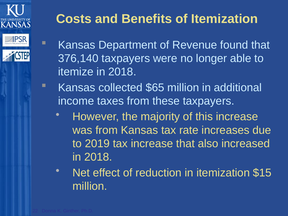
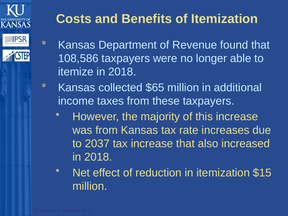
376,140: 376,140 -> 108,586 (78, 58)
to 2019: 2019 -> 2037 (97, 144)
